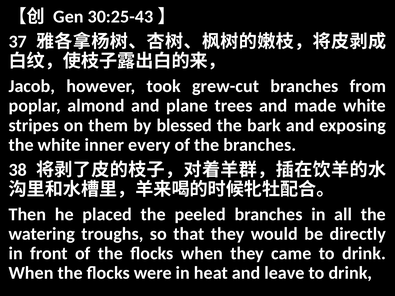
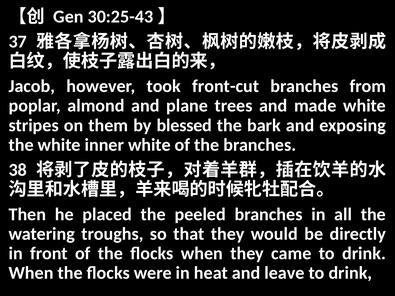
grew-cut: grew-cut -> front-cut (226, 86)
inner every: every -> white (149, 145)
